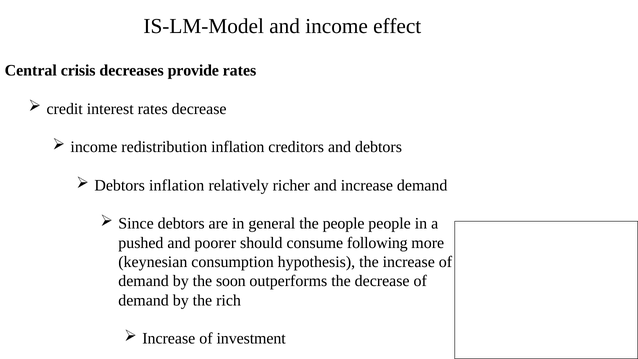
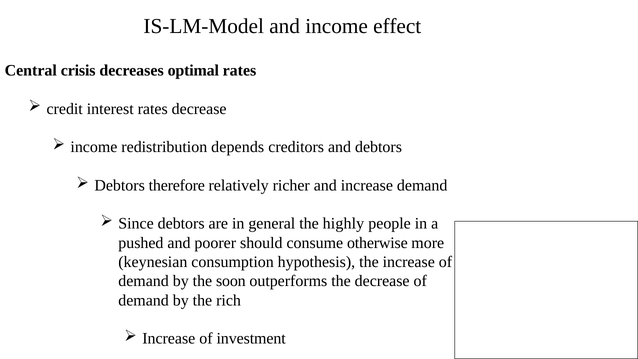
provide: provide -> optimal (193, 70)
redistribution inflation: inflation -> depends (238, 147)
Debtors inflation: inflation -> therefore (177, 185)
the people: people -> highly (343, 224)
following: following -> otherwise (377, 243)
